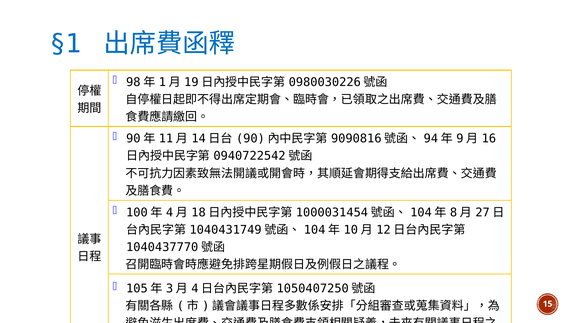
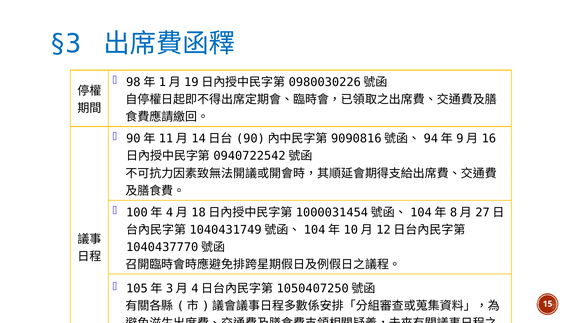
§1: §1 -> §3 (66, 44)
